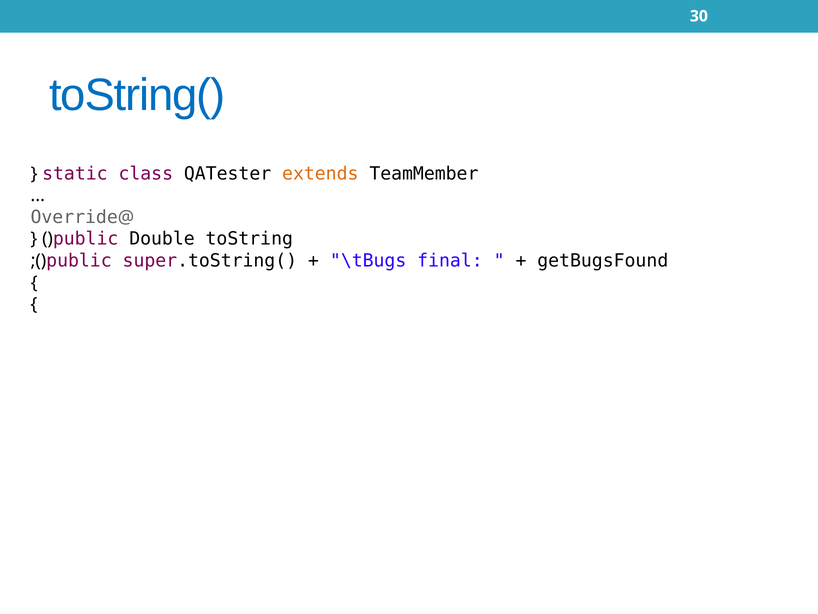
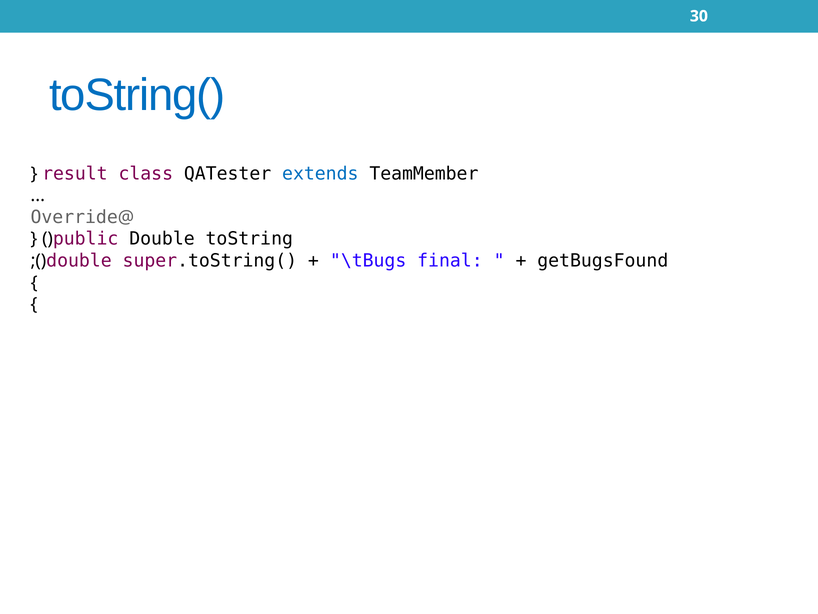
static: static -> result (75, 173)
extends colour: orange -> blue (320, 173)
public: public -> double (79, 261)
